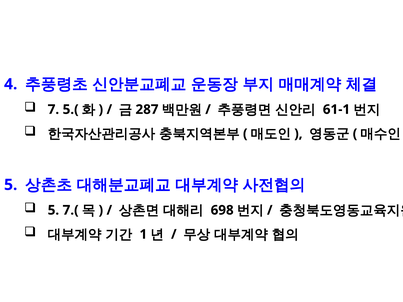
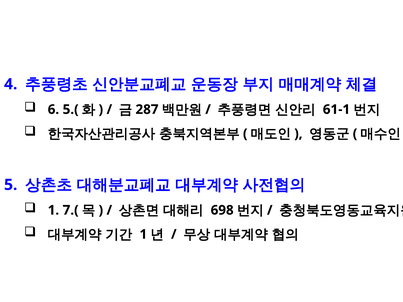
7: 7 -> 6 (53, 110)
5: 5 -> 1 (53, 210)
